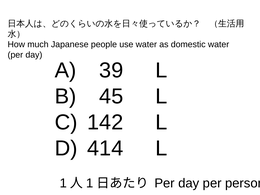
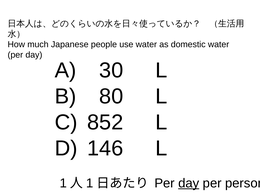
39: 39 -> 30 (111, 70)
45: 45 -> 80 (111, 96)
142: 142 -> 852 (105, 122)
414: 414 -> 146 (105, 148)
day underline: none -> present (189, 183)
